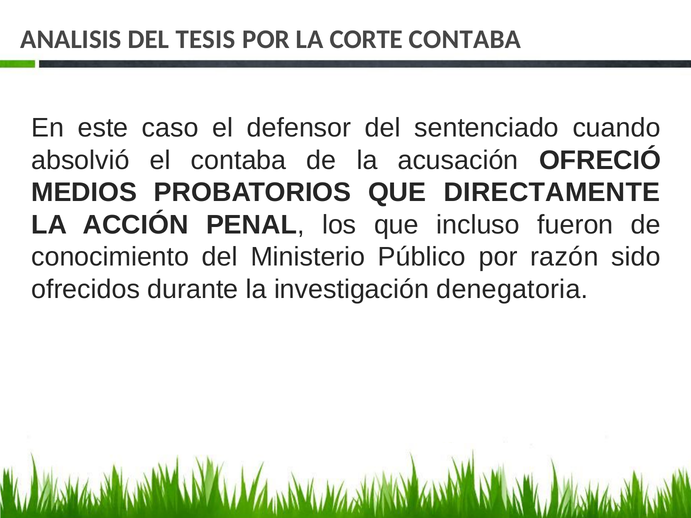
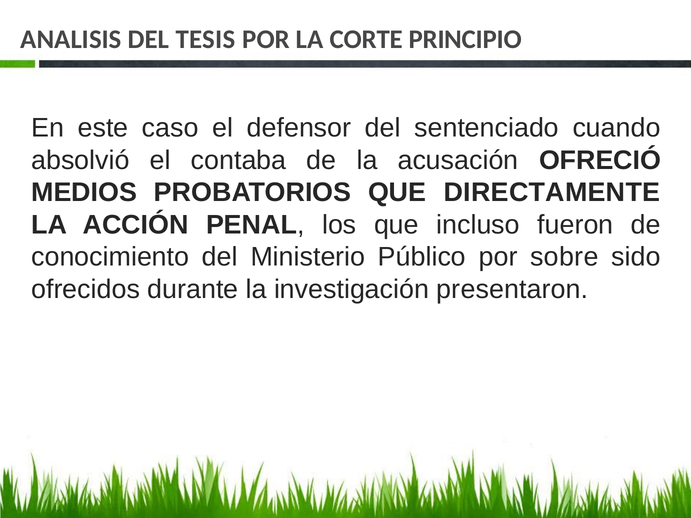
CORTE CONTABA: CONTABA -> PRINCIPIO (465, 39)
razón: razón -> sobre (564, 257)
denegatoria: denegatoria -> presentaron (512, 289)
